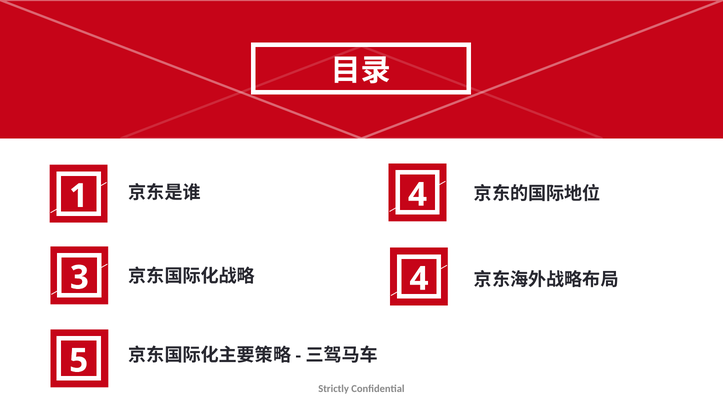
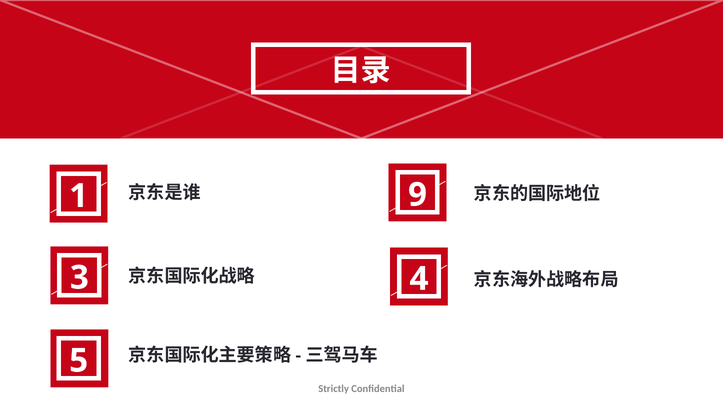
4: 4 -> 9 (418, 195)
